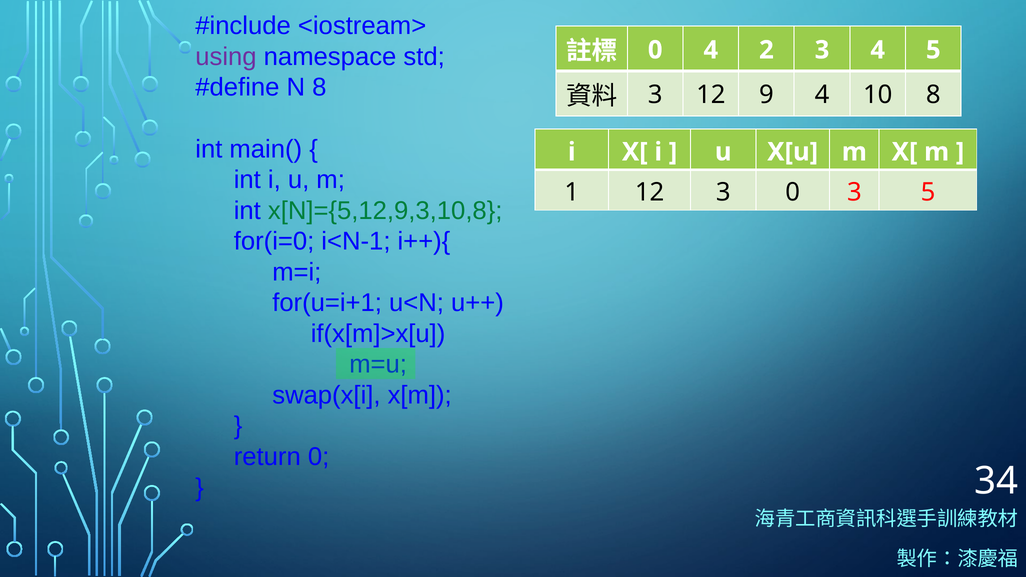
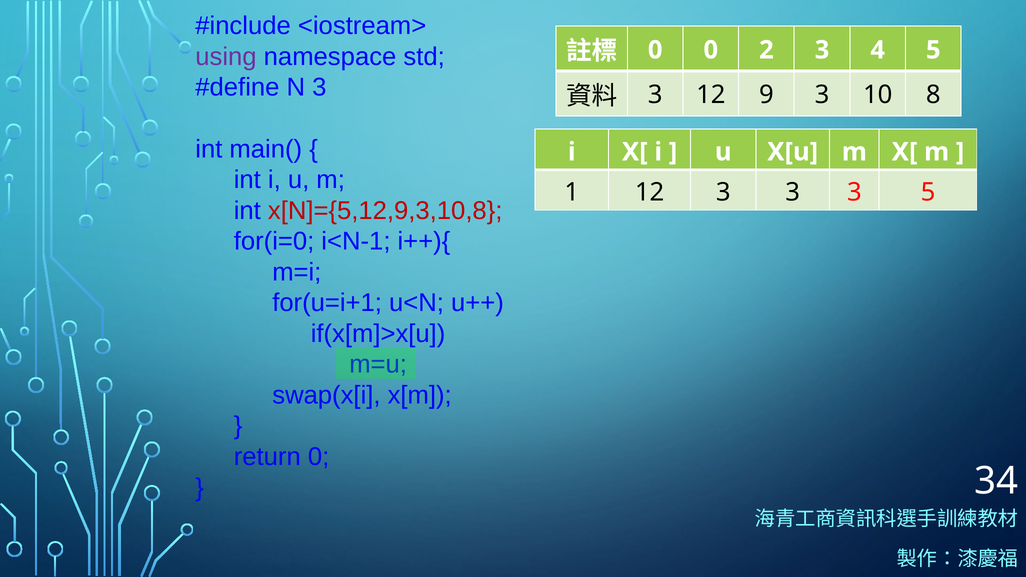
0 4: 4 -> 0 (711, 50)
N 8: 8 -> 3 (319, 88)
9 4: 4 -> 3 (822, 95)
12 3 0: 0 -> 3 (793, 193)
x[N]={5,12,9,3,10,8 colour: green -> red (385, 211)
